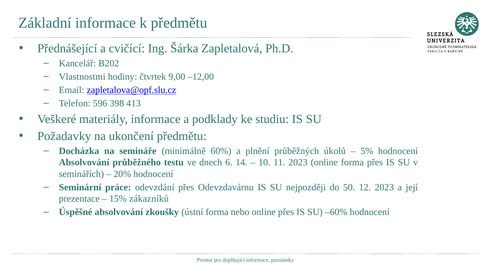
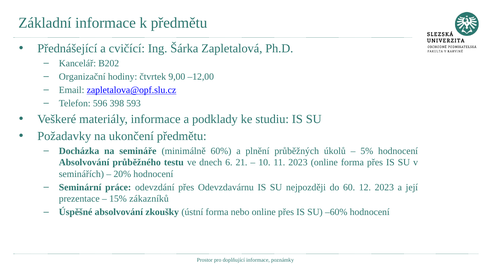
Vlastnostmi: Vlastnostmi -> Organizační (82, 77)
413: 413 -> 593 (134, 103)
14: 14 -> 21 (242, 163)
50: 50 -> 60 (349, 187)
